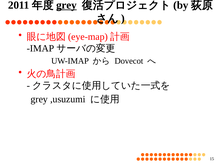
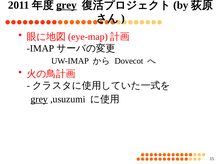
grey underline: none -> present (39, 99)
